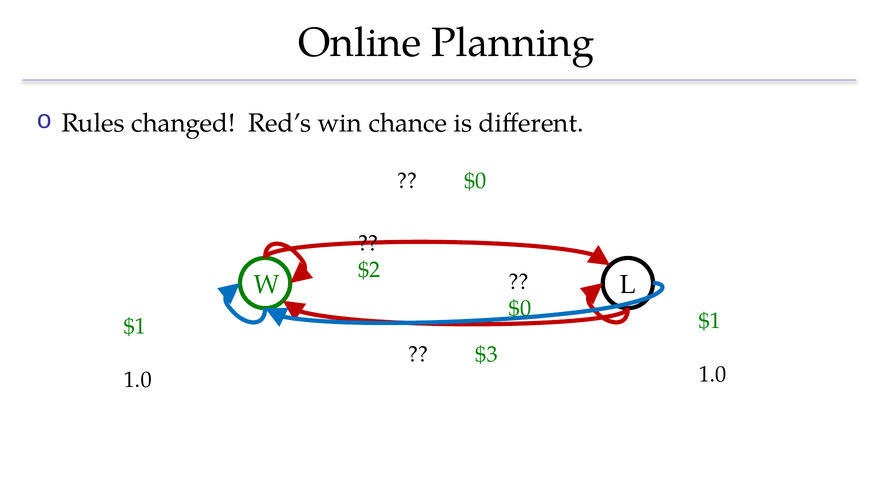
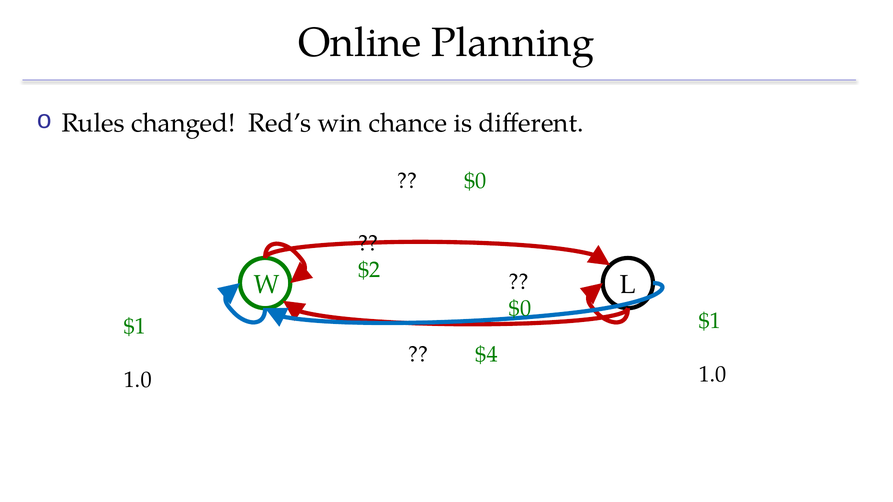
$3: $3 -> $4 (487, 354)
